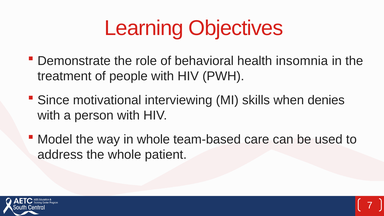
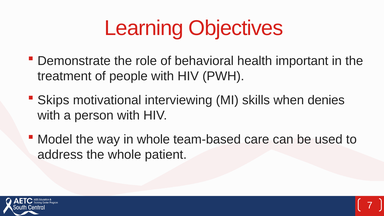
insomnia: insomnia -> important (302, 61)
Since: Since -> Skips (53, 100)
